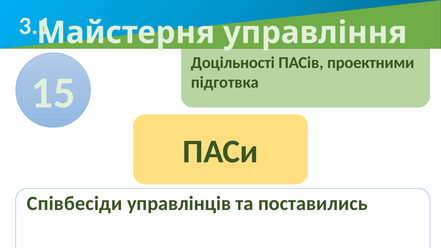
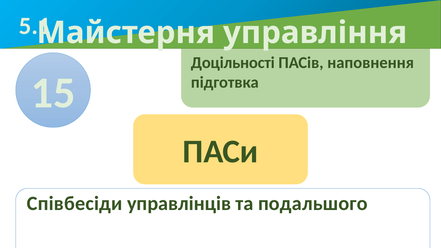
3.1: 3.1 -> 5.1 (35, 26)
проектними: проектними -> наповнення (371, 63)
поставились: поставились -> подальшого (313, 204)
